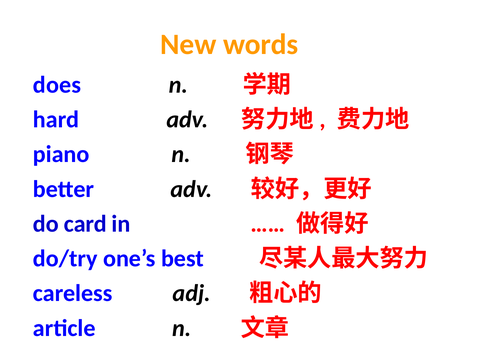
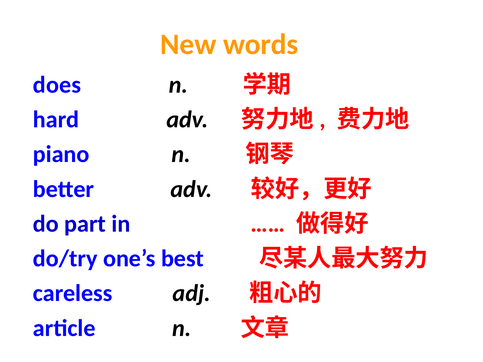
card: card -> part (85, 224)
